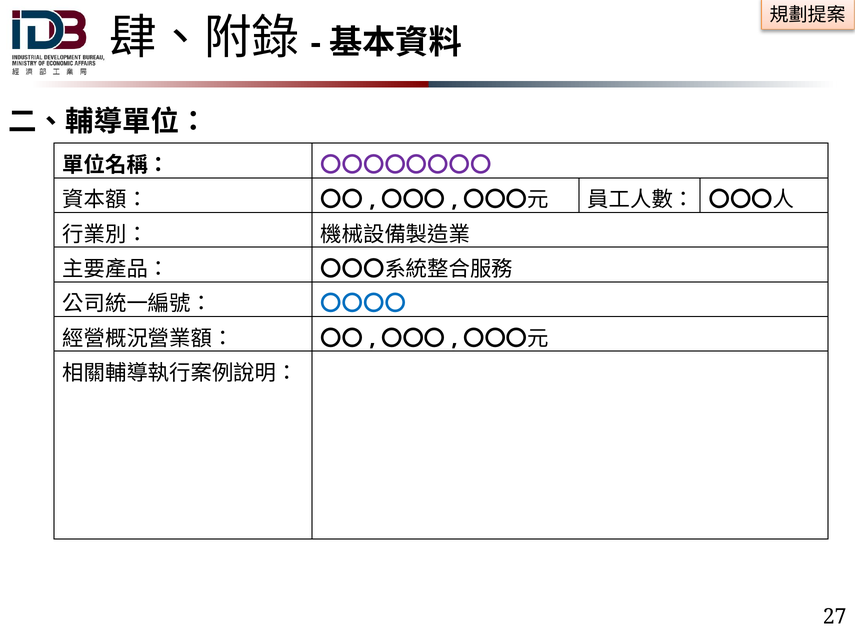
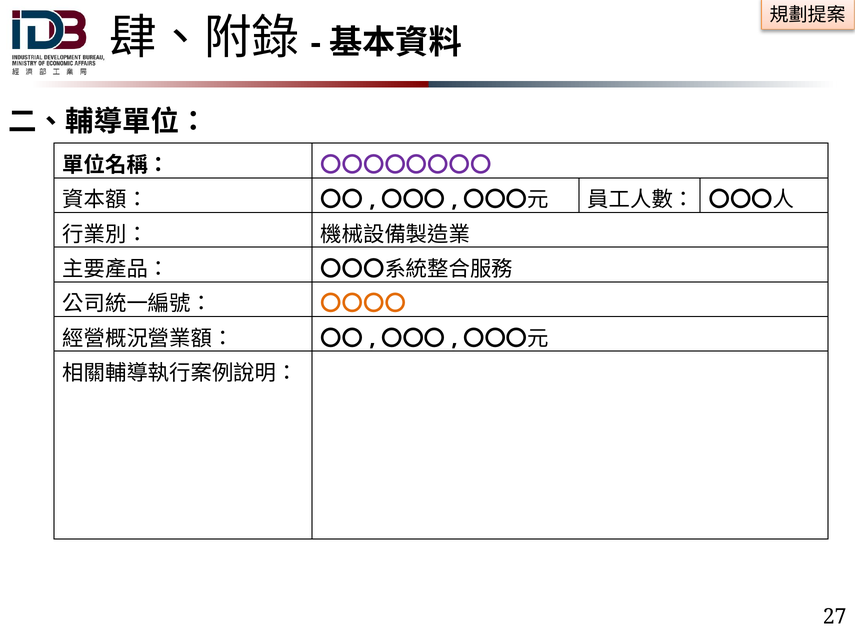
〇〇〇〇 colour: blue -> orange (363, 304)
